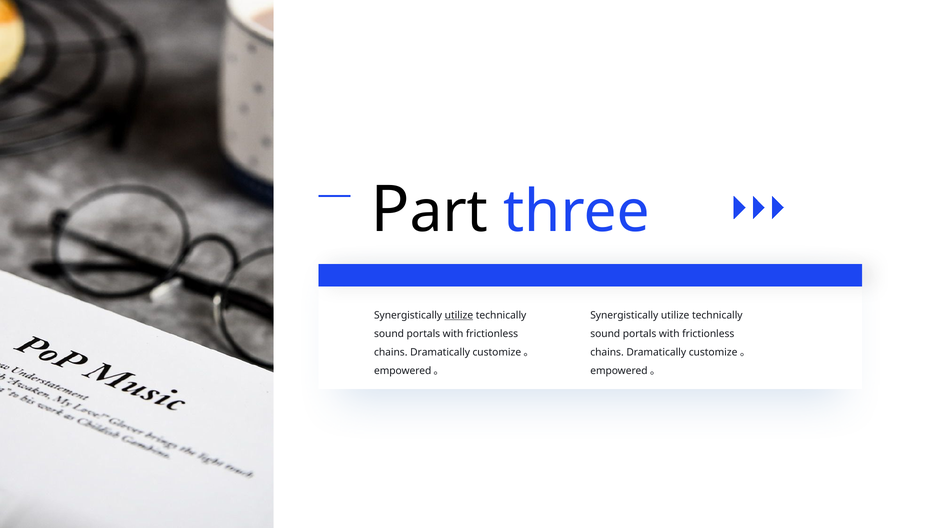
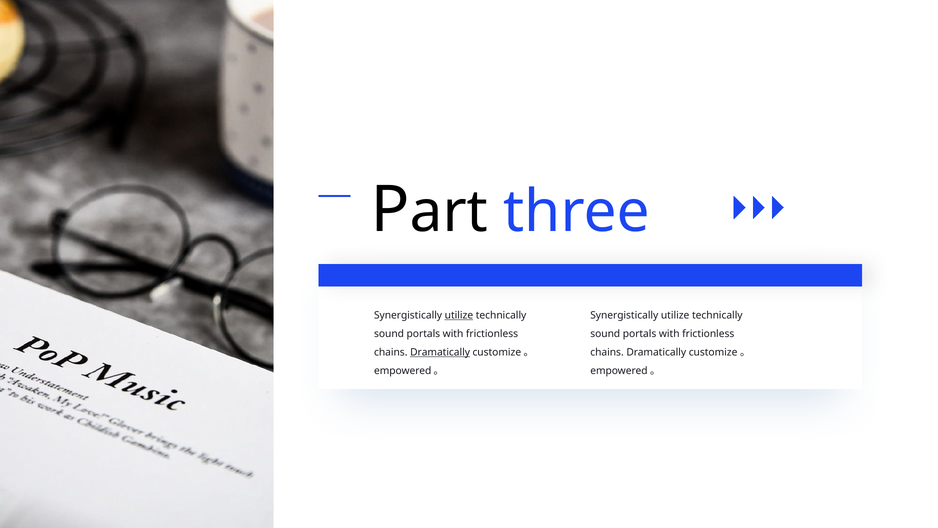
Dramatically underline: none -> present (440, 352)
